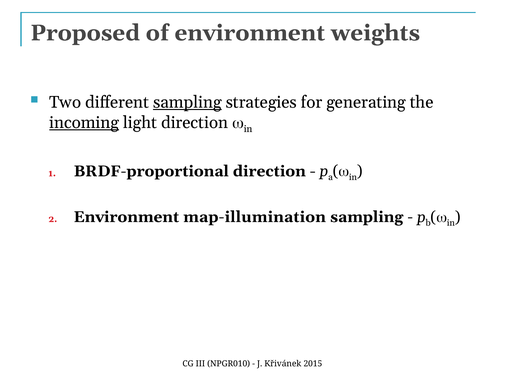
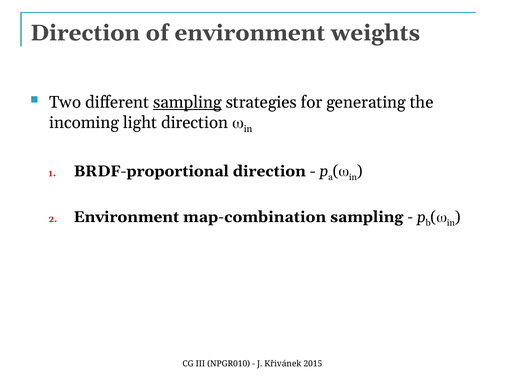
Proposed: Proposed -> Direction (85, 33)
incoming underline: present -> none (84, 122)
map-illumination: map-illumination -> map-combination (255, 217)
